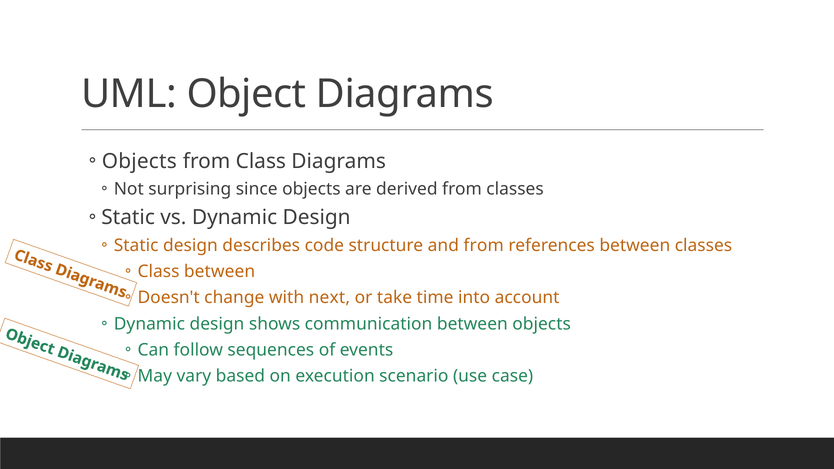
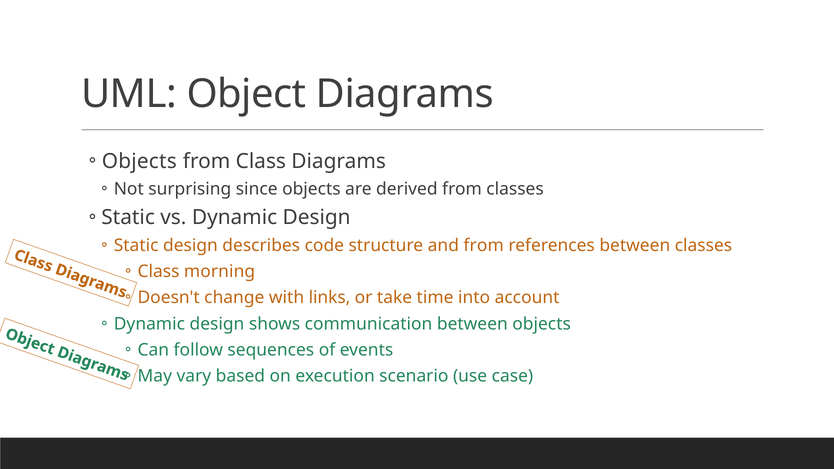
Class between: between -> morning (220, 272)
next: next -> links (329, 298)
